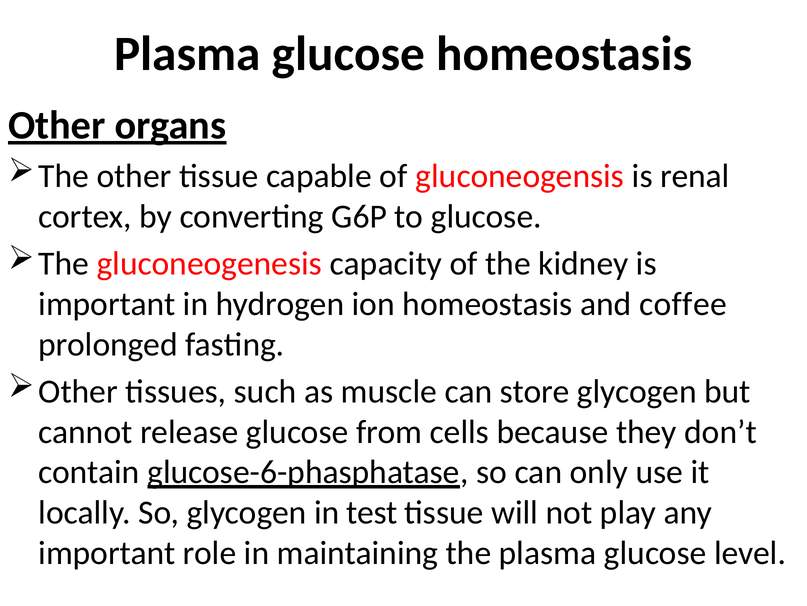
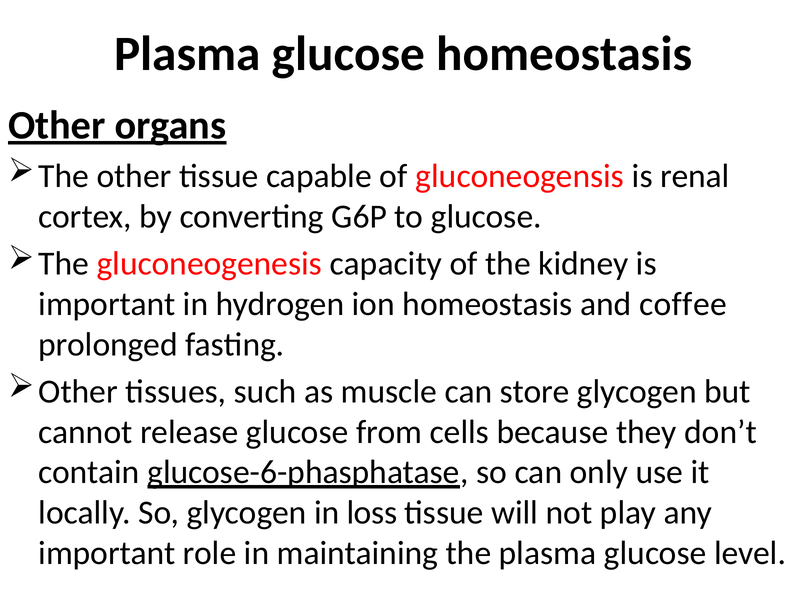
test: test -> loss (372, 512)
